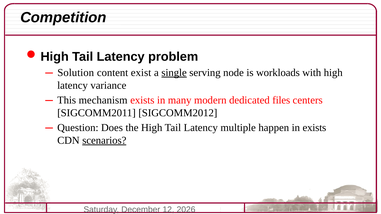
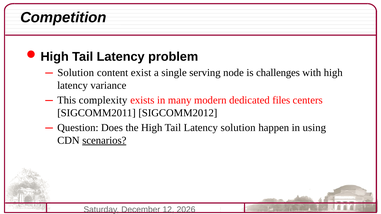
single underline: present -> none (174, 73)
workloads: workloads -> challenges (278, 73)
mechanism: mechanism -> complexity (103, 100)
Latency multiple: multiple -> solution (238, 128)
in exists: exists -> using (314, 128)
